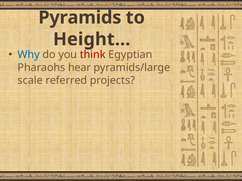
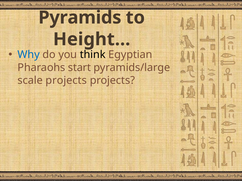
think colour: red -> black (93, 55)
hear: hear -> start (79, 68)
scale referred: referred -> projects (66, 81)
